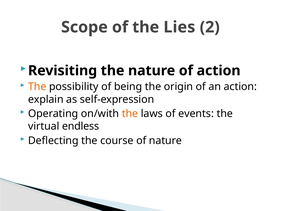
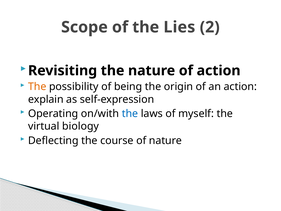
the colour: orange -> blue (130, 113)
events: events -> myself (196, 113)
endless: endless -> biology (81, 126)
